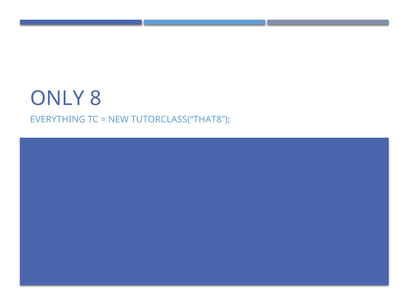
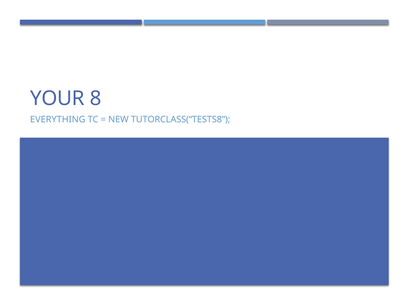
ONLY: ONLY -> YOUR (57, 99)
TUTORCLASS(“THAT8: TUTORCLASS(“THAT8 -> TUTORCLASS(“TESTS8 (181, 120)
